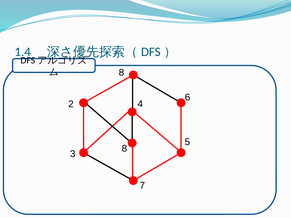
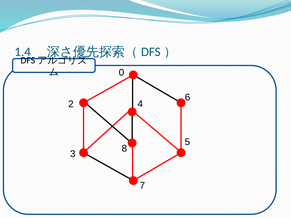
8: 8 -> 0 (121, 73)
